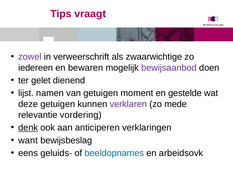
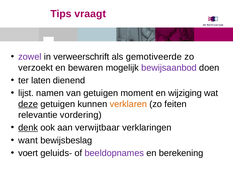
zwaarwichtige: zwaarwichtige -> gemotiveerde (154, 57)
iedereen: iedereen -> verzoekt (36, 68)
gelet: gelet -> laten (41, 80)
gestelde: gestelde -> wijziging (185, 93)
deze underline: none -> present (28, 104)
verklaren colour: purple -> orange (128, 104)
mede: mede -> feiten (176, 104)
anticiperen: anticiperen -> verwijtbaar (97, 127)
eens: eens -> voert (28, 153)
beeldopnames colour: blue -> purple (114, 153)
arbeidsovk: arbeidsovk -> berekening (181, 153)
